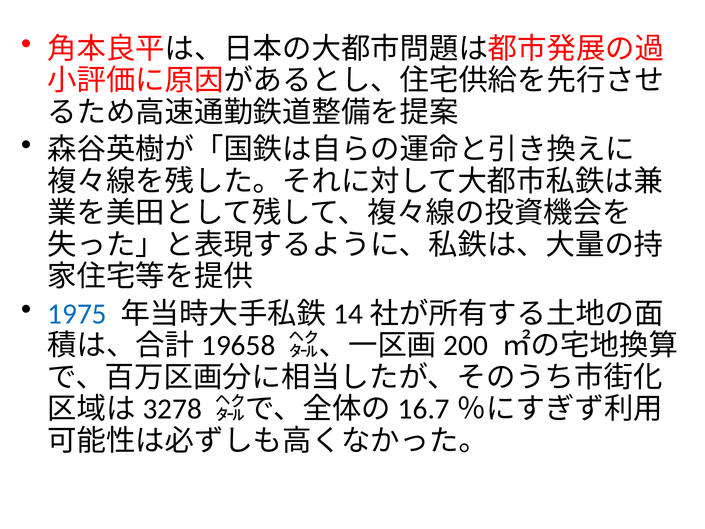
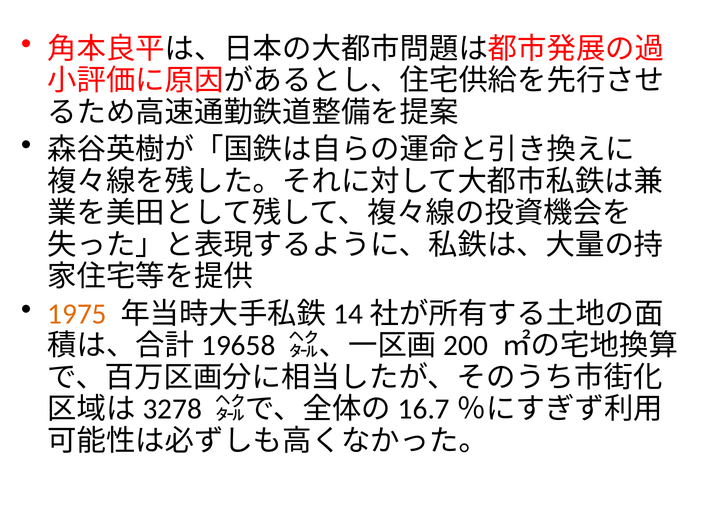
1975 colour: blue -> orange (77, 314)
